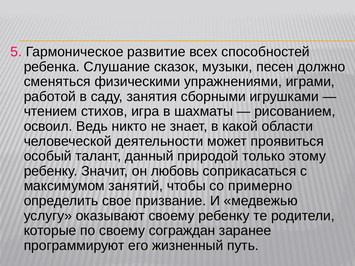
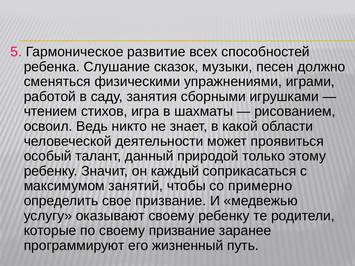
любовь: любовь -> каждый (175, 171)
своему сограждан: сограждан -> призвание (182, 231)
